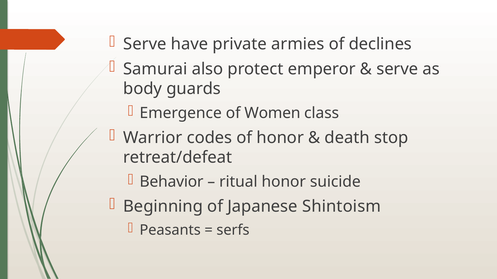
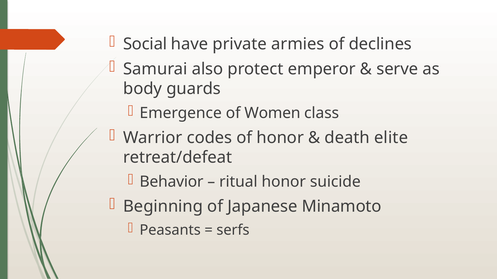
Serve: Serve -> Social (145, 44)
stop: stop -> elite (391, 138)
Shintoism: Shintoism -> Minamoto (342, 207)
